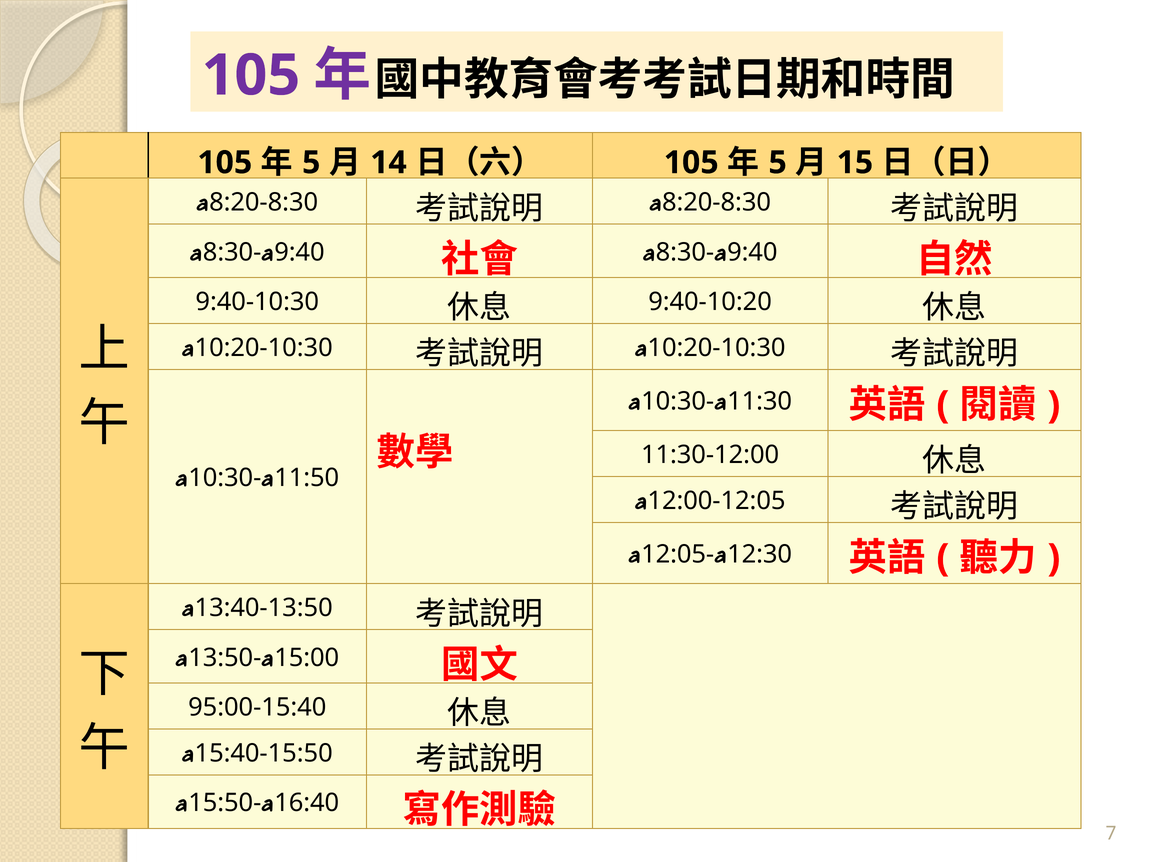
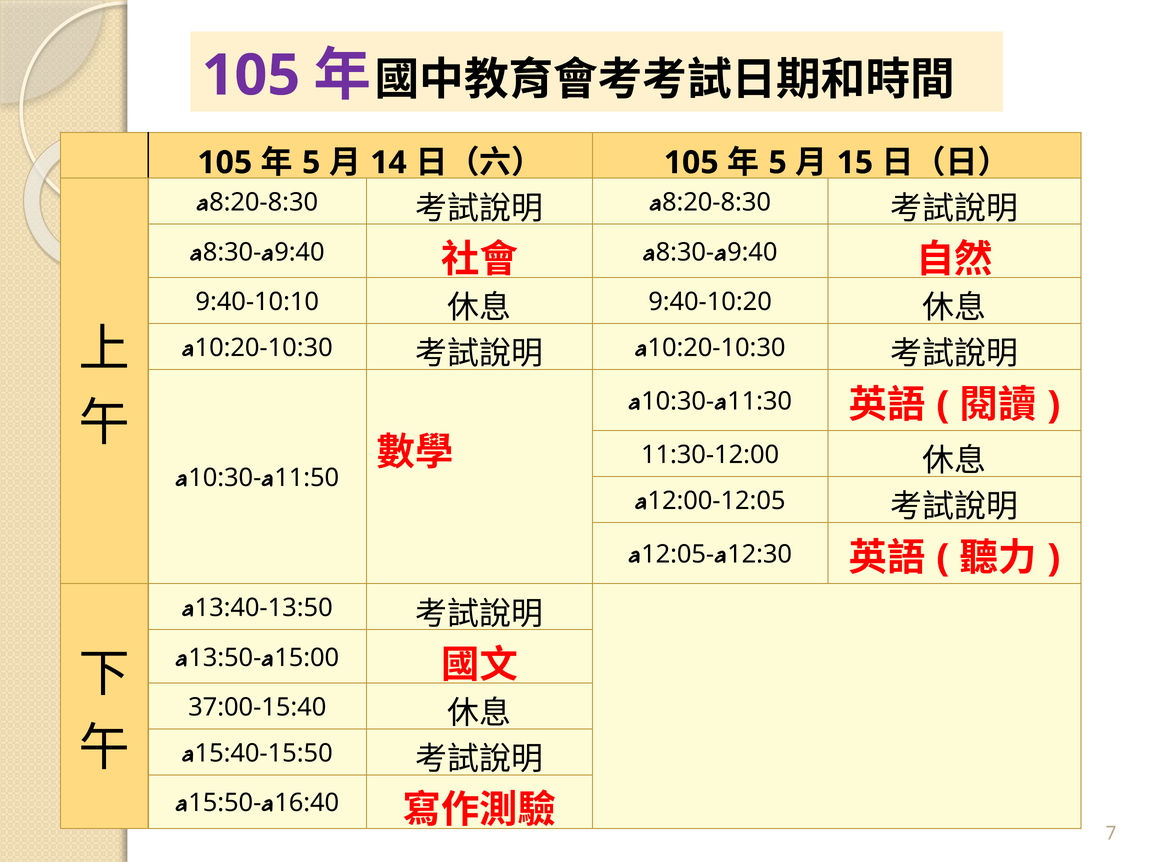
9:40-10:30: 9:40-10:30 -> 9:40-10:10 (257, 302)
95:00-15:40: 95:00-15:40 -> 37:00-15:40 (257, 707)
